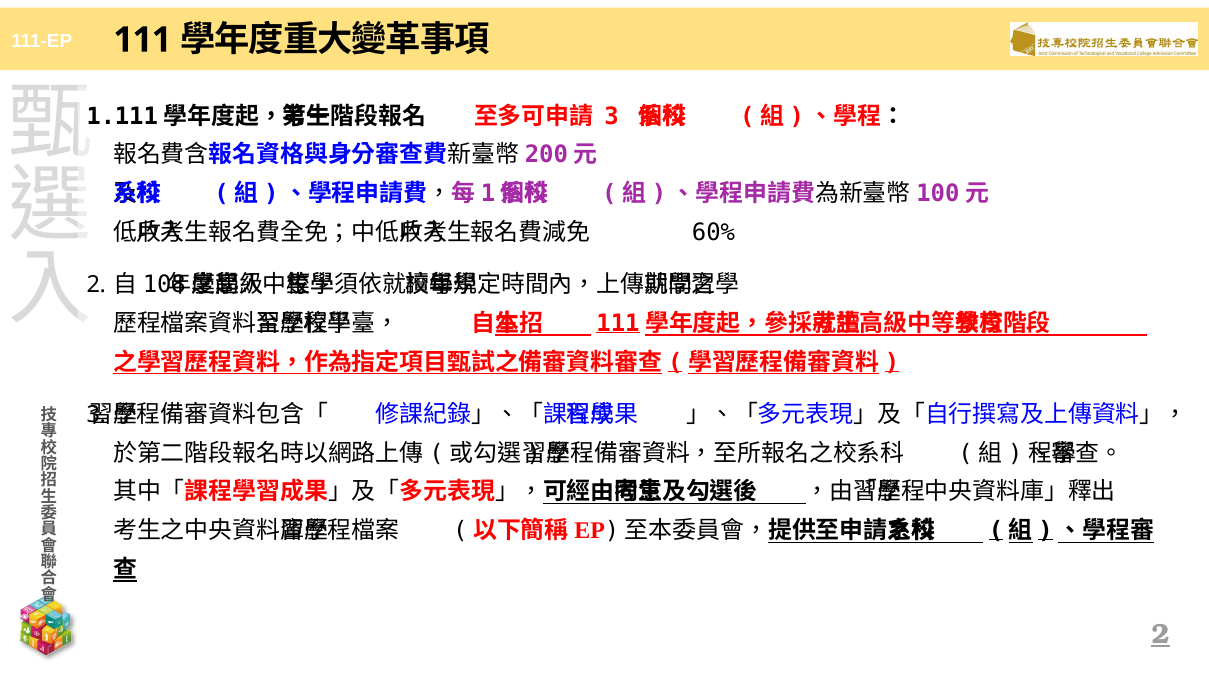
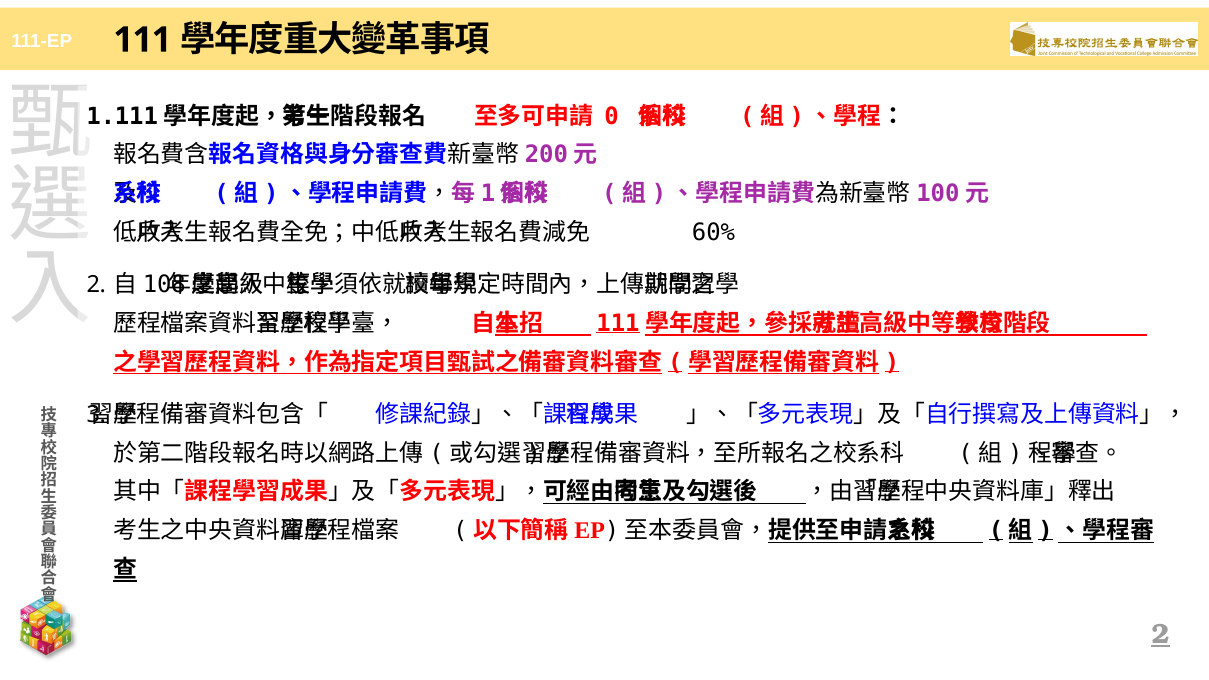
3: 3 -> 0 (612, 116)
